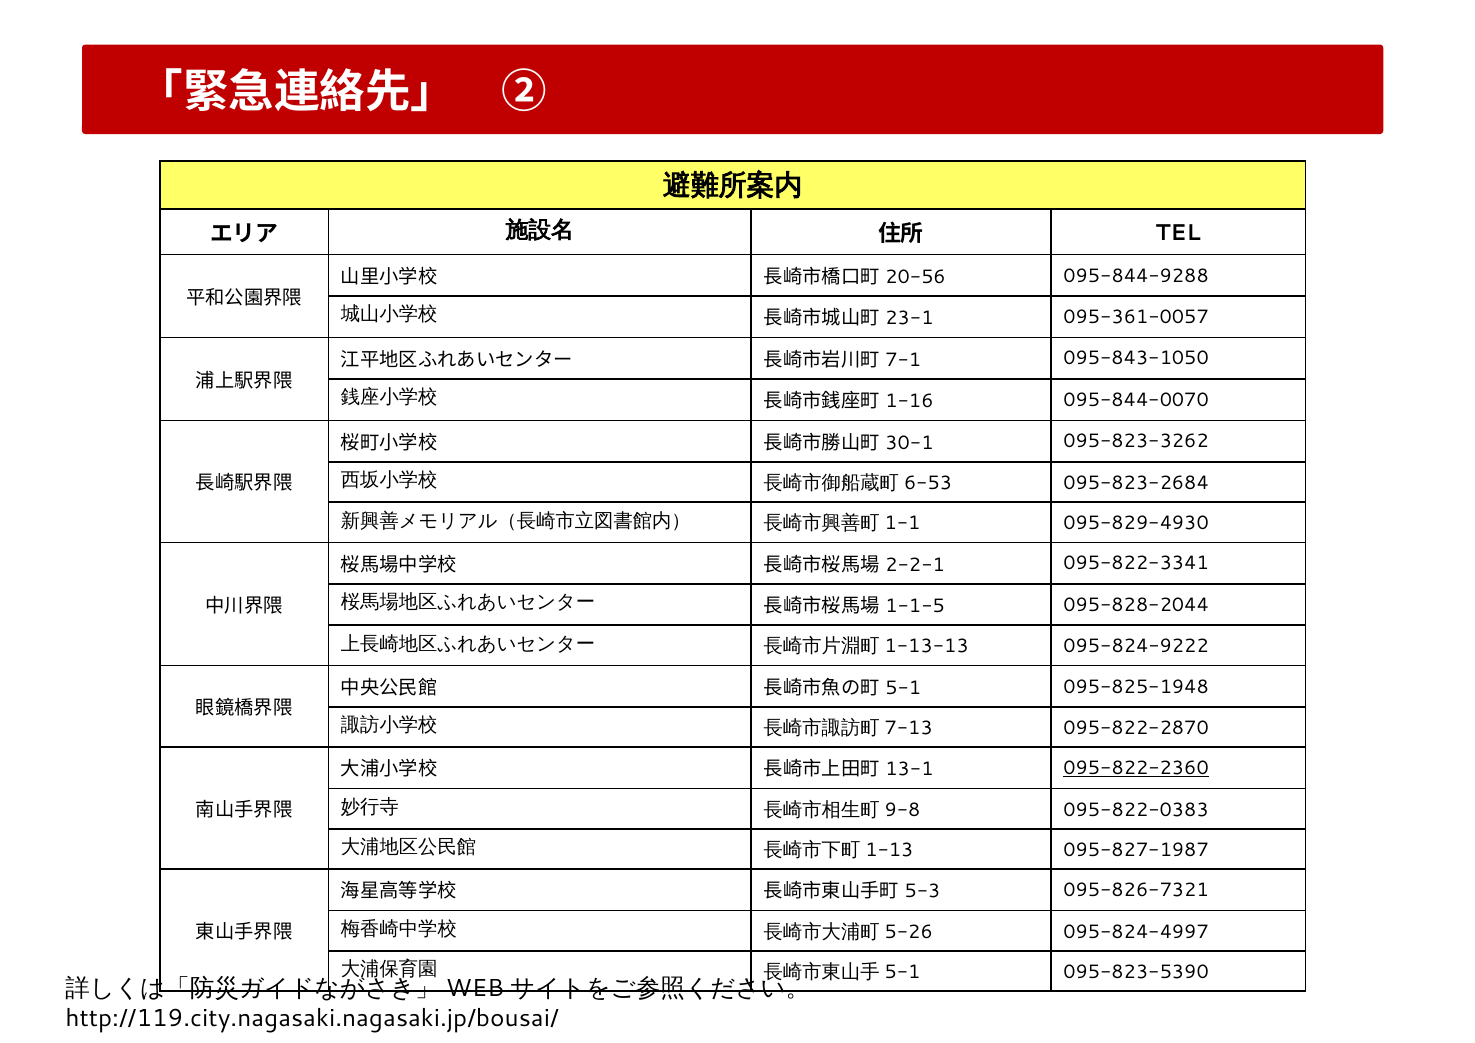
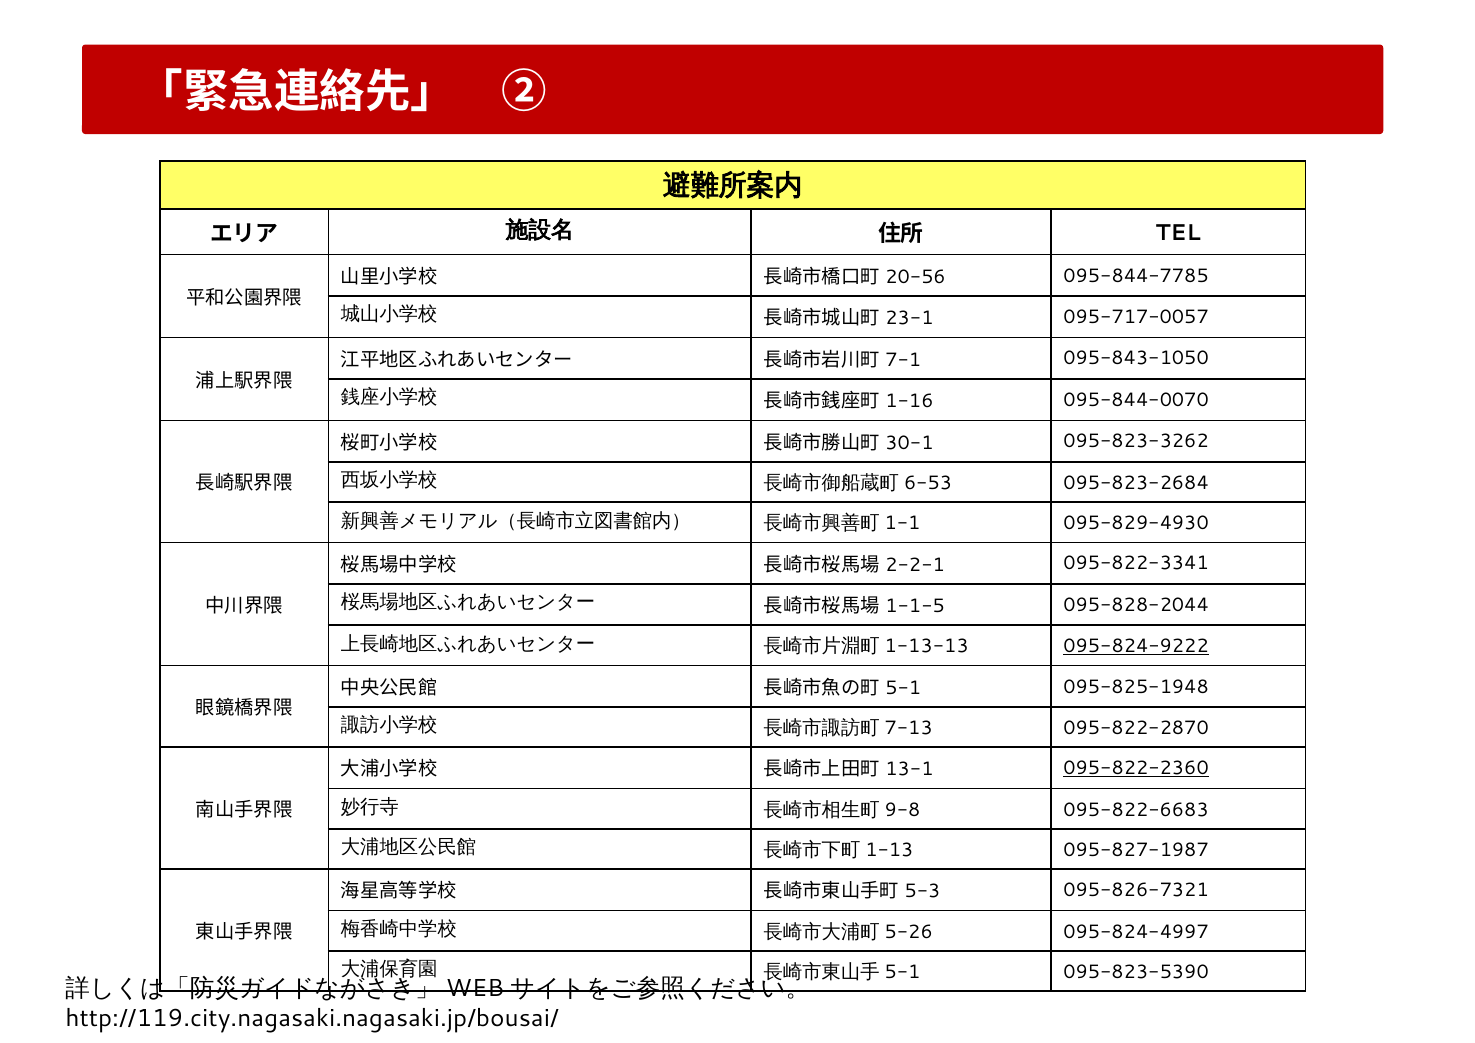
095-844-9288: 095-844-9288 -> 095-844-7785 (1136, 276)
095-361-0057: 095-361-0057 -> 095-717-0057 (1136, 317)
095-824-9222 underline: none -> present (1136, 646)
095-822-0383: 095-822-0383 -> 095-822-6683 (1136, 810)
